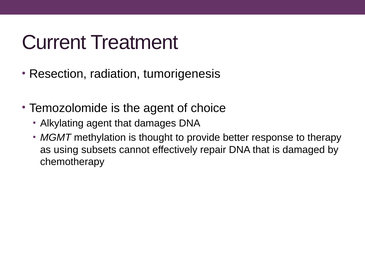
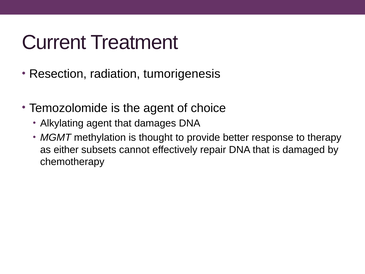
using: using -> either (66, 150)
